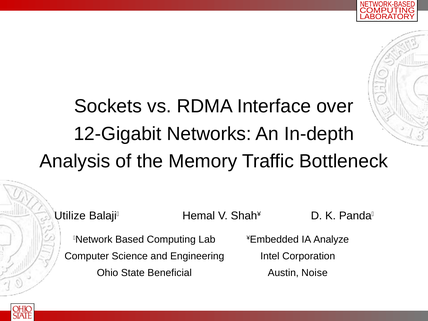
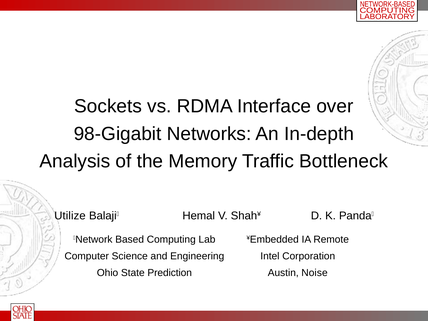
12-Gigabit: 12-Gigabit -> 98-Gigabit (118, 134)
Analyze: Analyze -> Remote (331, 240)
Beneficial: Beneficial -> Prediction (170, 273)
